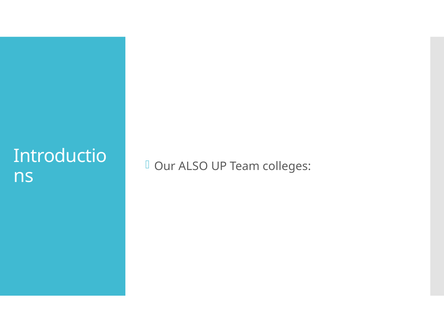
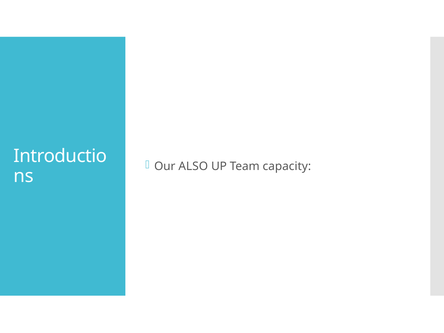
colleges: colleges -> capacity (287, 166)
